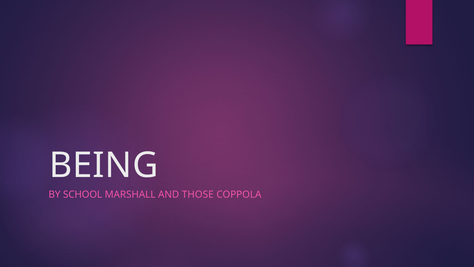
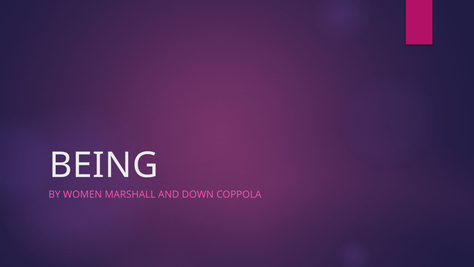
SCHOOL: SCHOOL -> WOMEN (83, 194)
THOSE: THOSE -> DOWN (198, 194)
